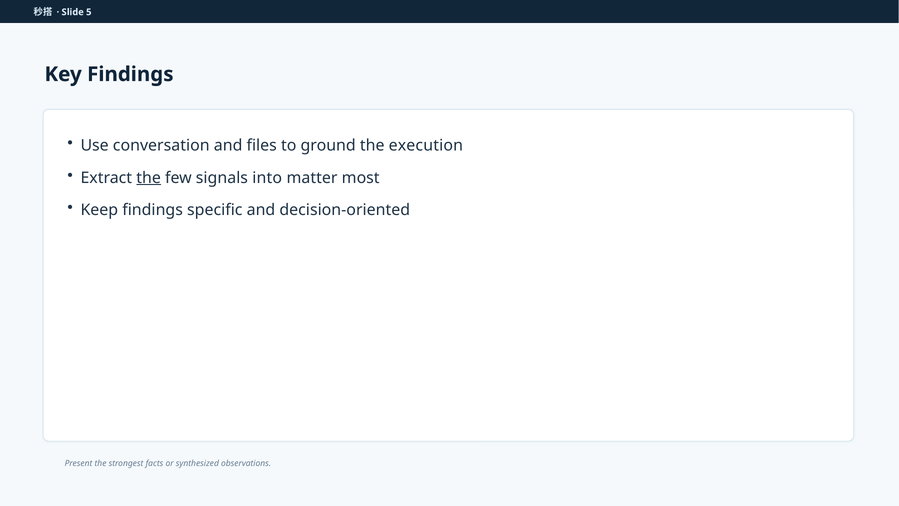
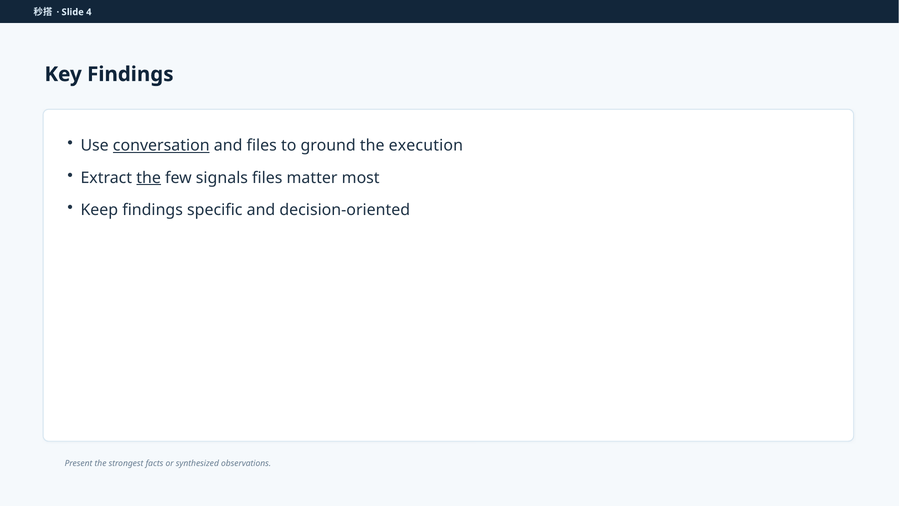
5: 5 -> 4 (89, 12)
conversation underline: none -> present (161, 145)
signals into: into -> files (267, 178)
